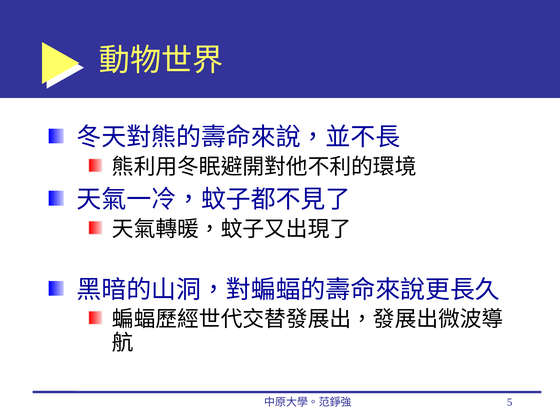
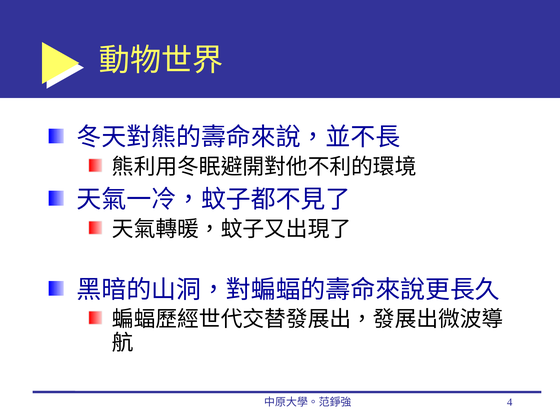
5: 5 -> 4 (510, 402)
